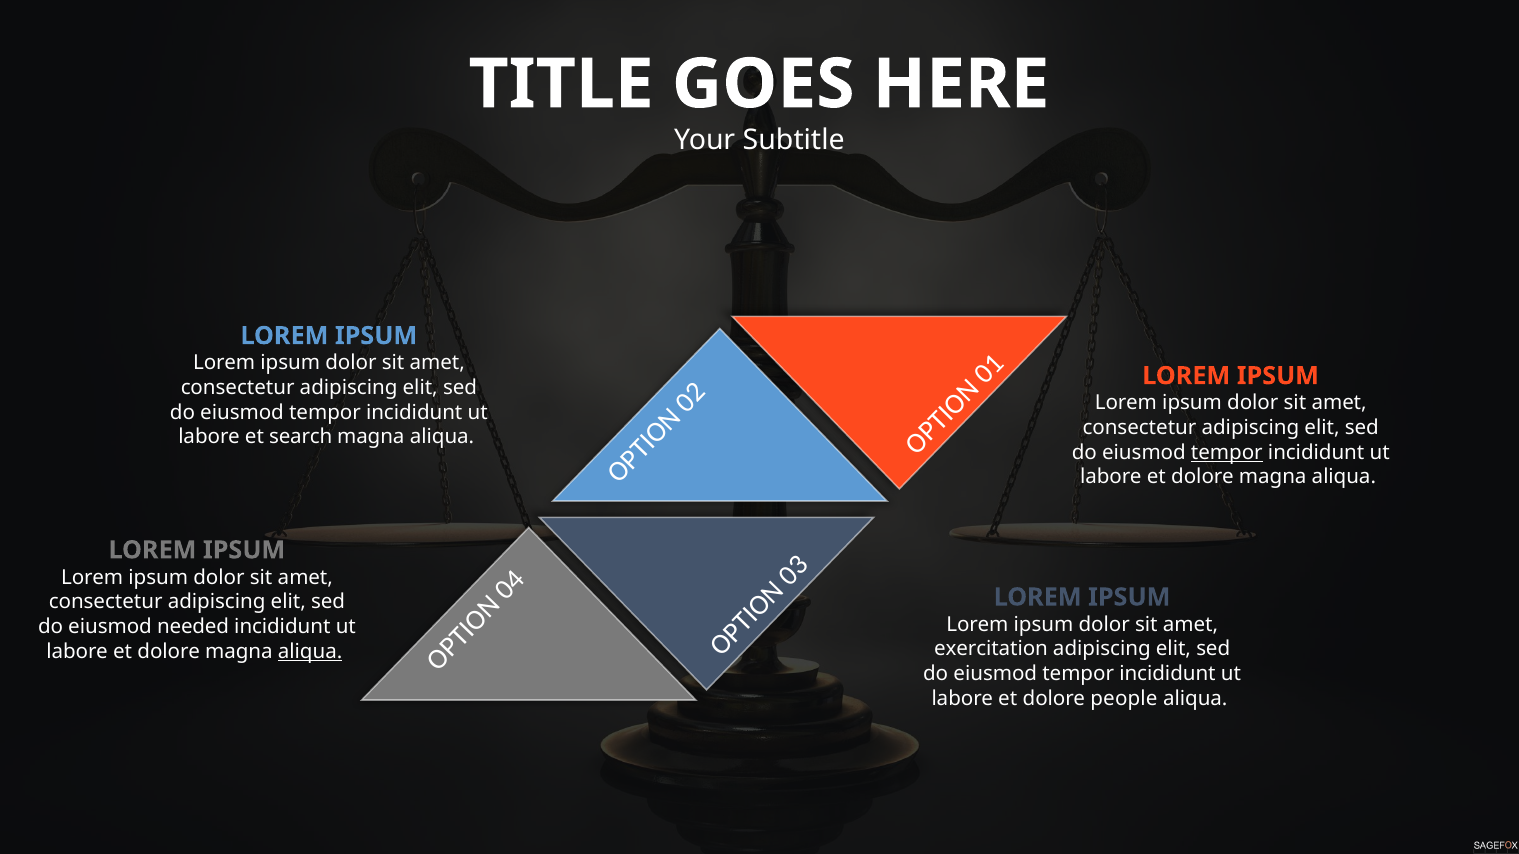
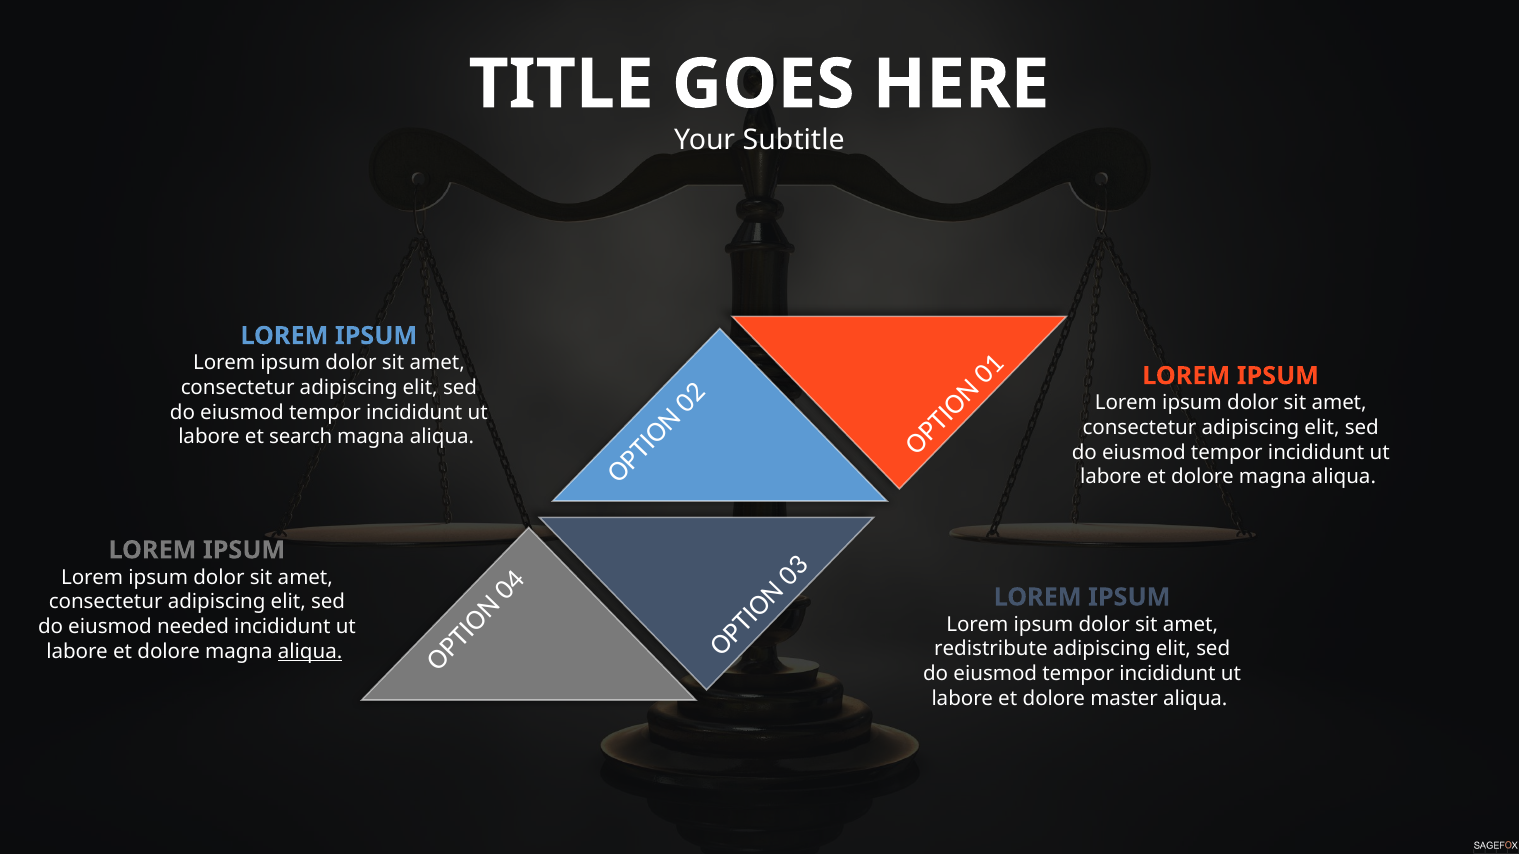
tempor underline: present -> none (1227, 453)
exercitation: exercitation -> redistribute (991, 649)
people: people -> master (1124, 699)
